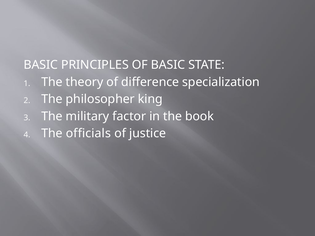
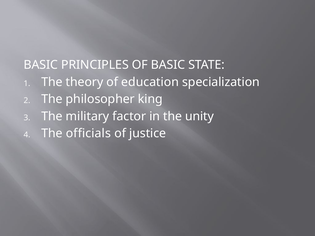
difference: difference -> education (150, 82)
book: book -> unity (200, 116)
